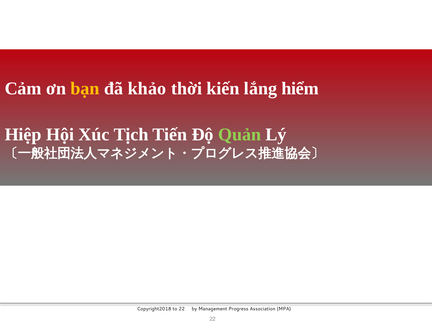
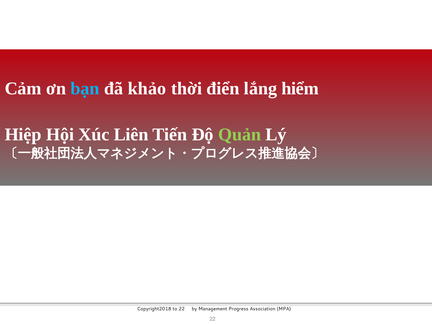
bạn colour: yellow -> light blue (85, 89)
kiến: kiến -> điển (223, 89)
Tịch: Tịch -> Liên (131, 135)
